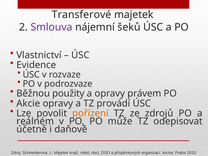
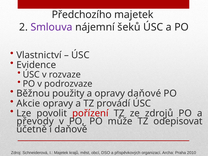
Transferové: Transferové -> Předchozího (82, 15)
právem: právem -> daňové (144, 93)
pořízení colour: orange -> red (90, 113)
reálném: reálném -> převody (35, 121)
